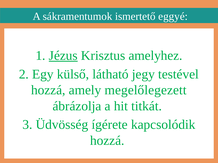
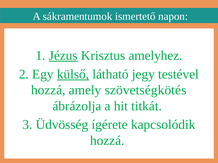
eggyé: eggyé -> napon (173, 16)
külső underline: none -> present (73, 74)
megelőlegezett: megelőlegezett -> szövetségkötés (146, 90)
